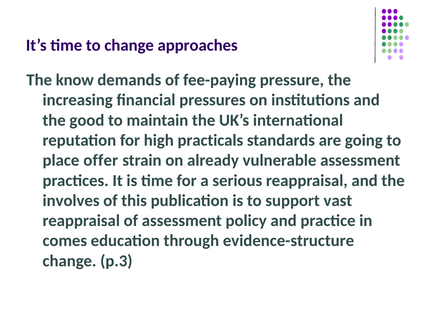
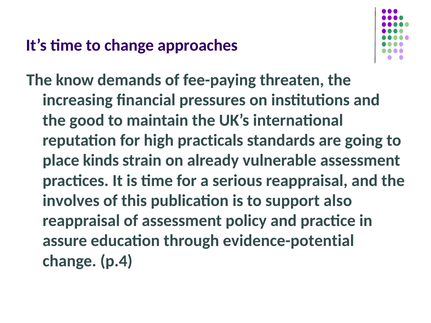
pressure: pressure -> threaten (292, 80)
offer: offer -> kinds (101, 160)
vast: vast -> also (338, 201)
comes: comes -> assure (65, 241)
evidence-structure: evidence-structure -> evidence-potential (289, 241)
p.3: p.3 -> p.4 (116, 261)
